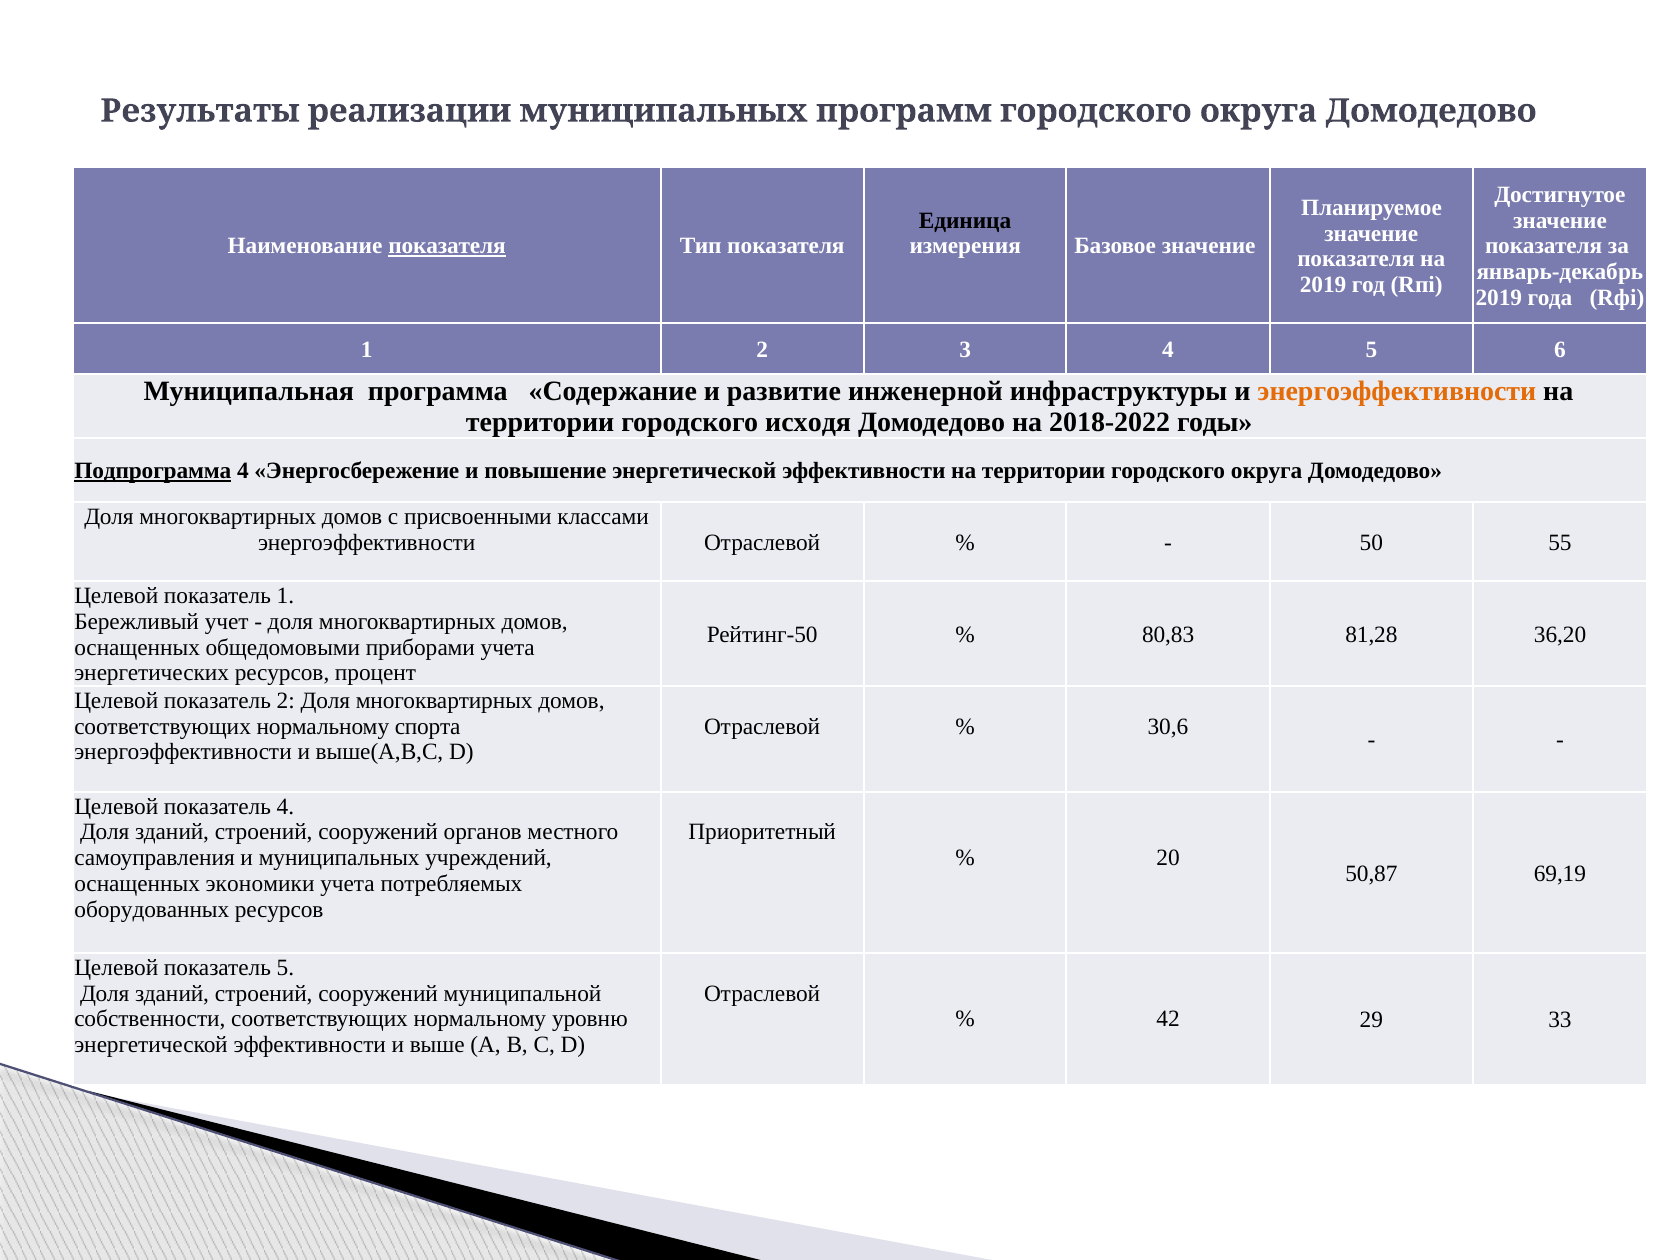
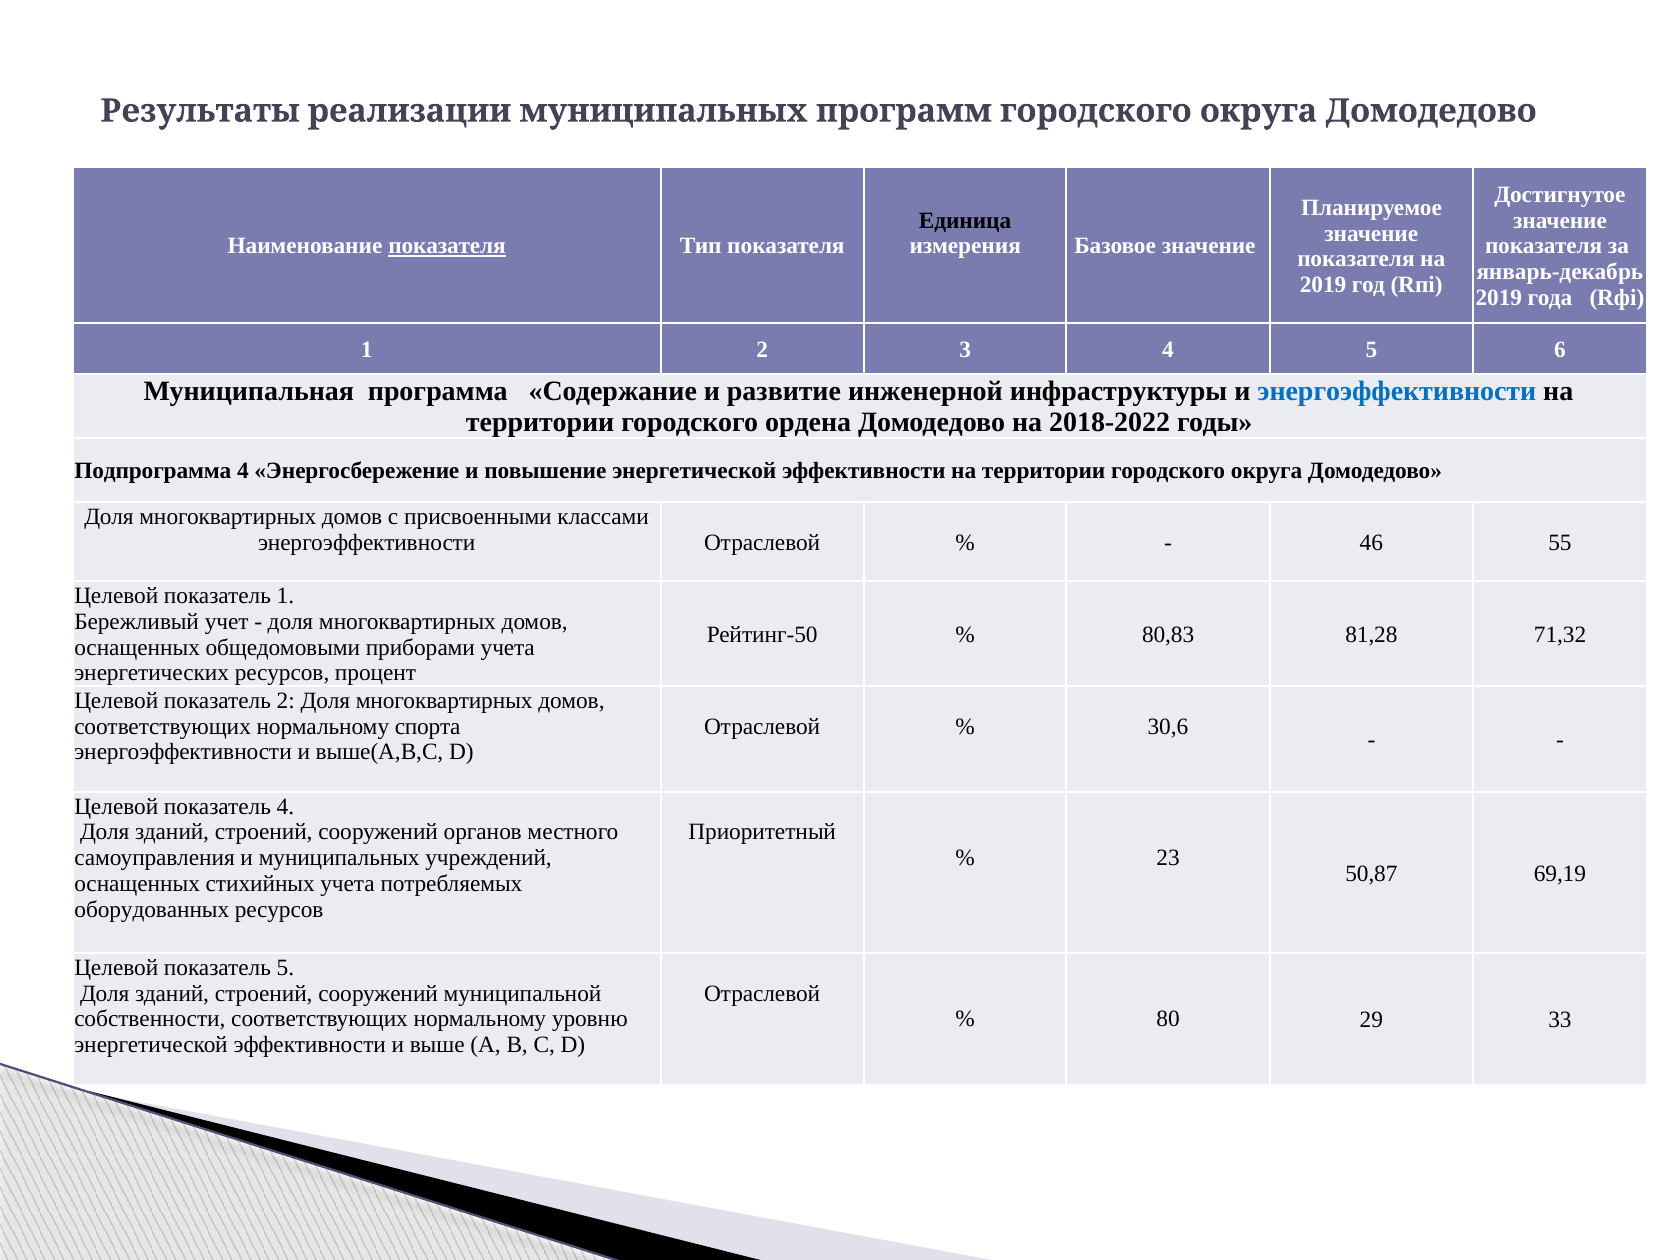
энергоэффективности colour: orange -> blue (1397, 392)
исходя: исходя -> ордена (808, 423)
Подпрограмма underline: present -> none (153, 471)
50: 50 -> 46 (1371, 543)
36,20: 36,20 -> 71,32 (1560, 635)
20: 20 -> 23 (1168, 858)
экономики: экономики -> стихийных (260, 884)
42: 42 -> 80 (1168, 1019)
